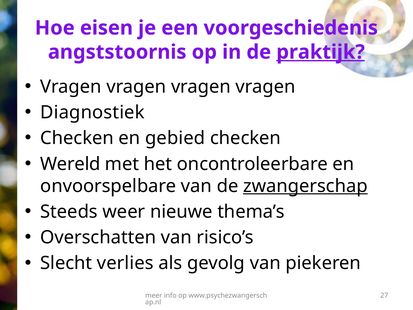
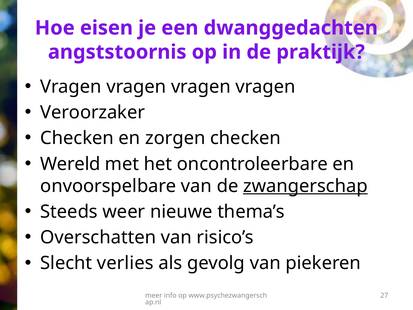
voorgeschiedenis: voorgeschiedenis -> dwanggedachten (291, 28)
praktijk underline: present -> none (321, 52)
Diagnostiek: Diagnostiek -> Veroorzaker (93, 112)
gebied: gebied -> zorgen (175, 138)
